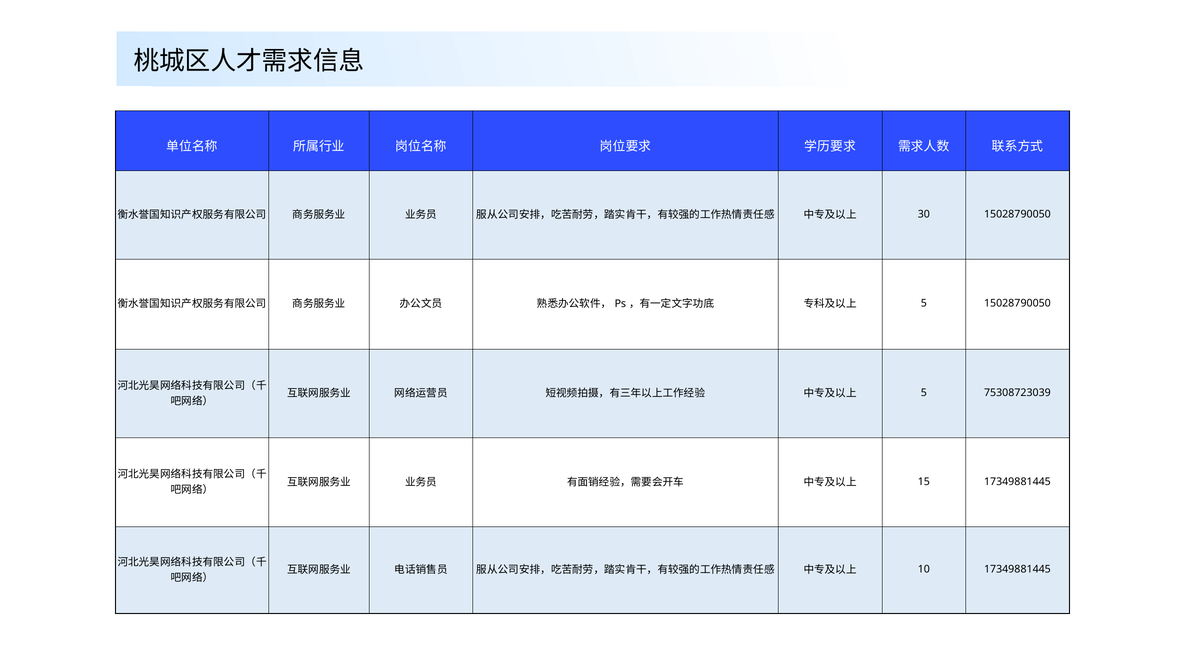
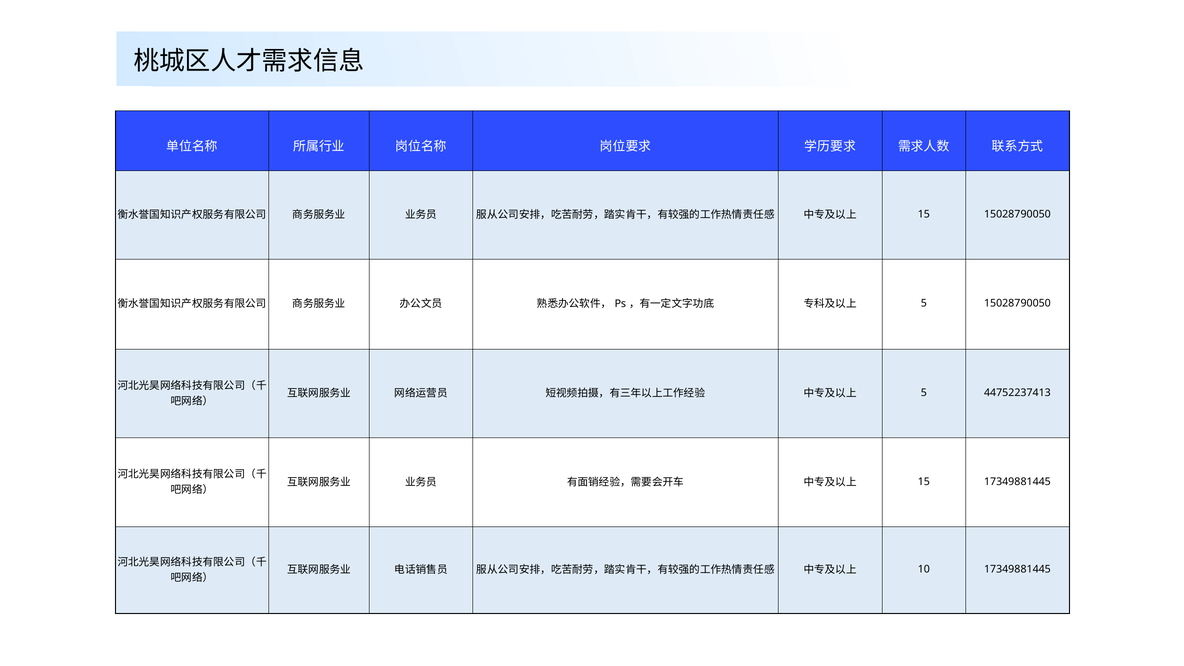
30: 30 -> 15 (924, 214)
75308723039: 75308723039 -> 44752237413 (1017, 393)
